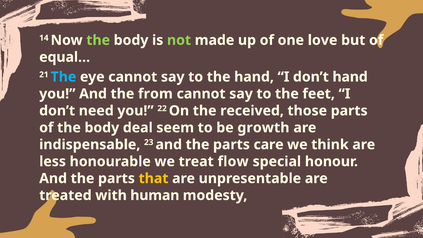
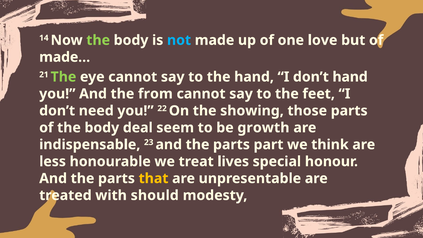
not colour: light green -> light blue (179, 40)
equal…: equal… -> made… (65, 57)
The colour: light blue -> light green (63, 77)
received: received -> showing (252, 111)
care: care -> part (268, 145)
flow: flow -> lives (233, 161)
human: human -> should (155, 195)
